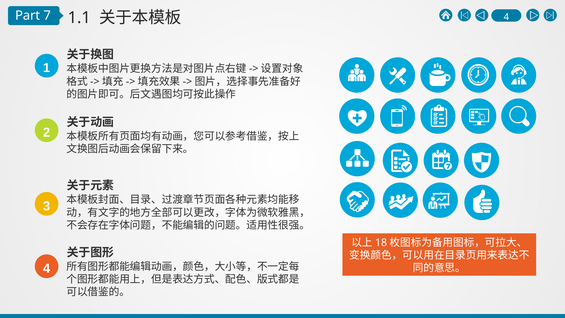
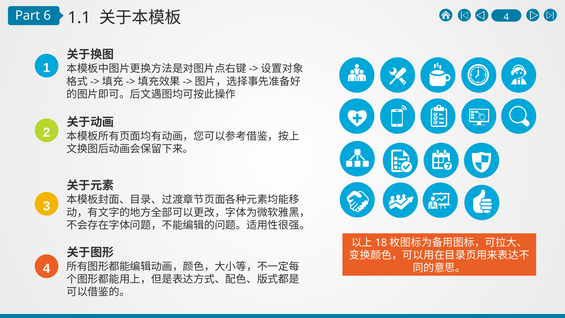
7: 7 -> 6 (47, 16)
